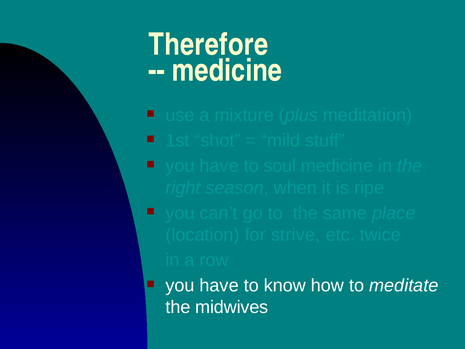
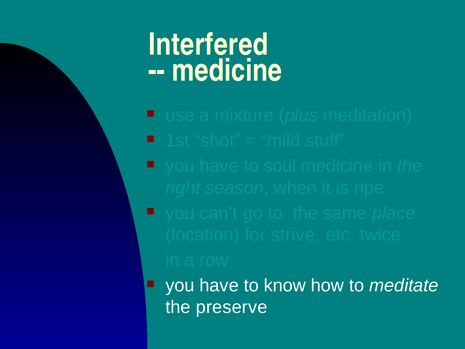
Therefore: Therefore -> Interfered (208, 45)
midwives: midwives -> preserve (232, 307)
